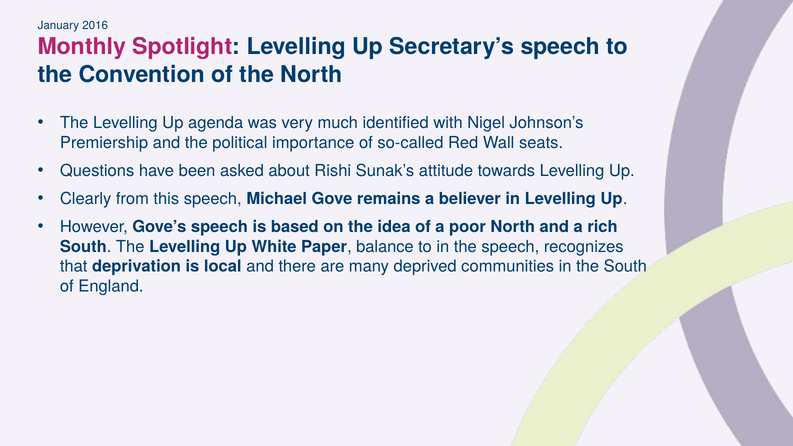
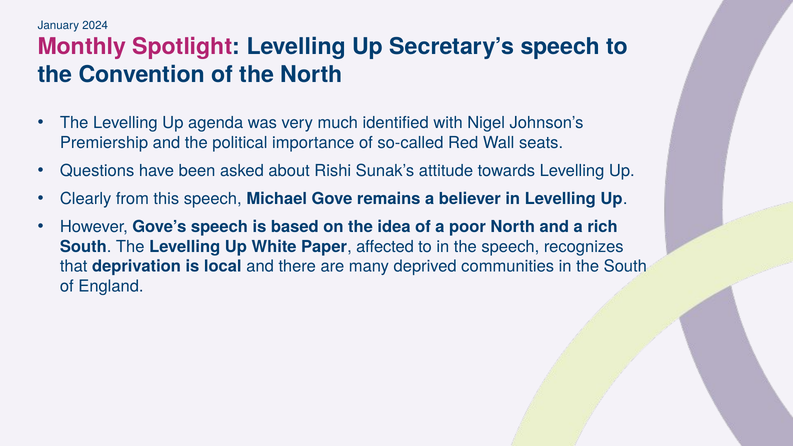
2016: 2016 -> 2024 (95, 25)
balance: balance -> affected (385, 247)
